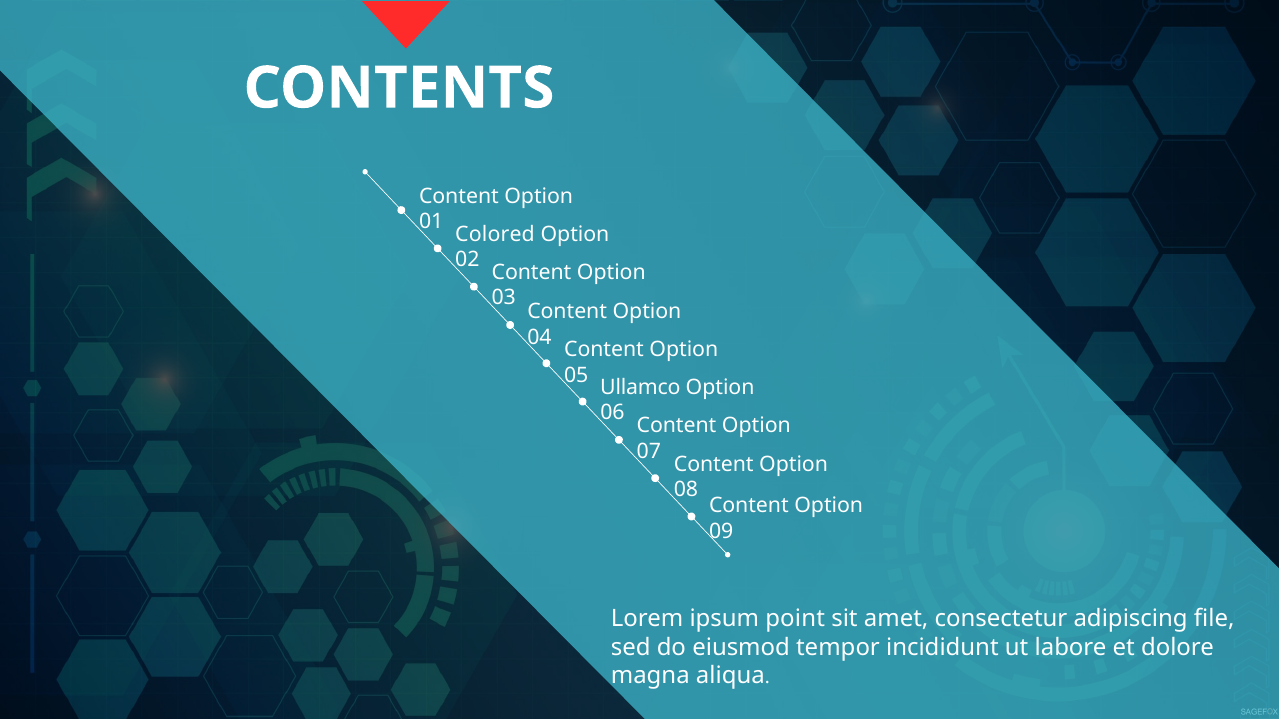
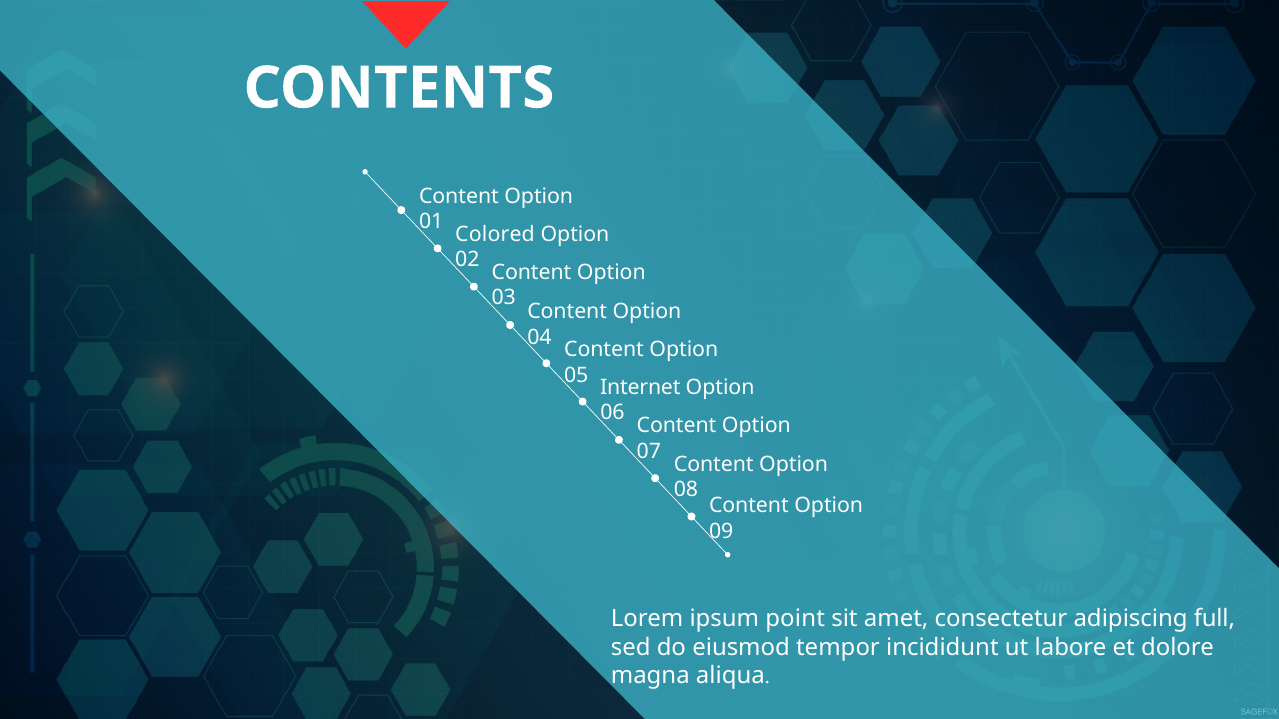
Ullamco: Ullamco -> Internet (640, 388)
file: file -> full (1214, 619)
